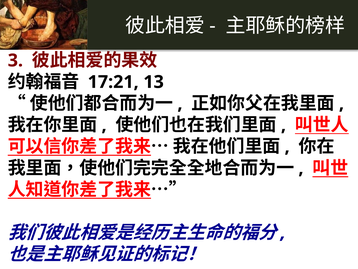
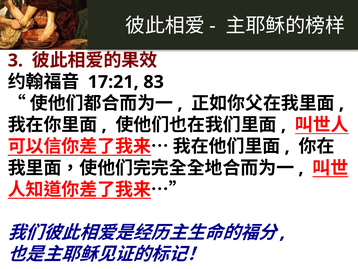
13: 13 -> 83 (154, 82)
